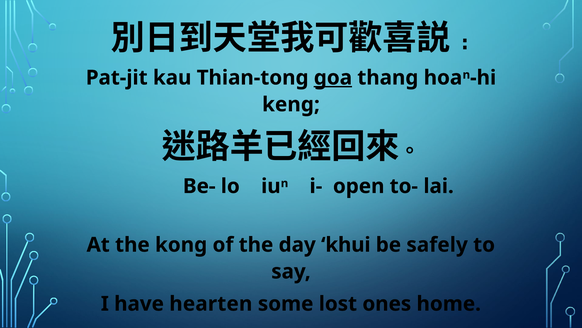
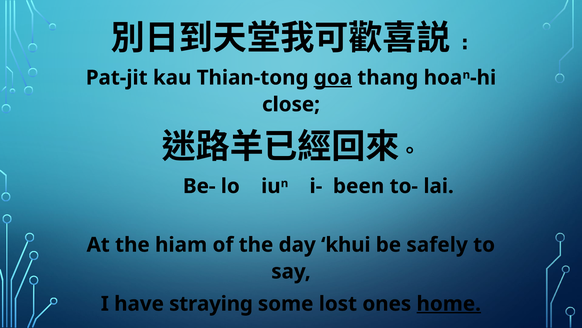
keng: keng -> close (291, 104)
open: open -> been (359, 186)
kong: kong -> hiam (181, 244)
hearten: hearten -> straying (211, 303)
home underline: none -> present (449, 303)
